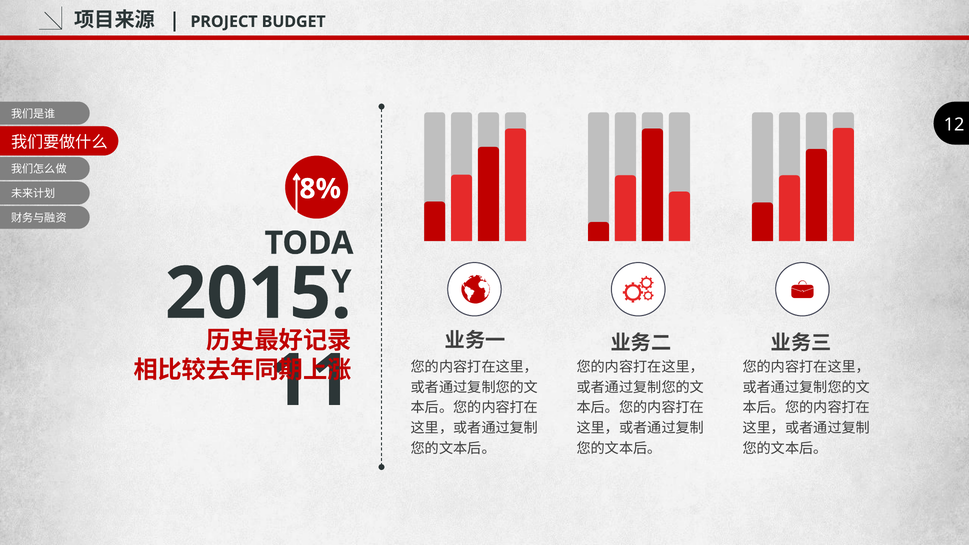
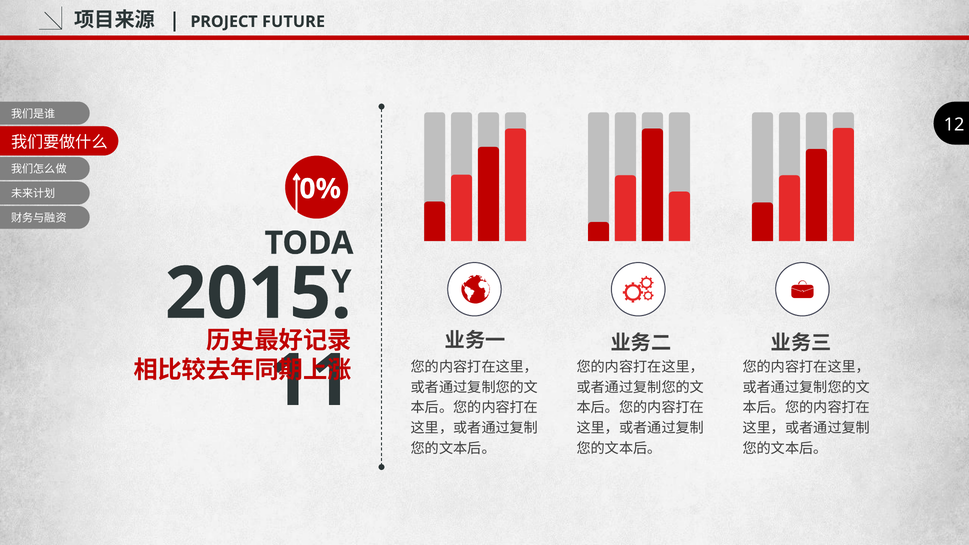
BUDGET: BUDGET -> FUTURE (294, 22)
8%: 8% -> 0% (320, 189)
